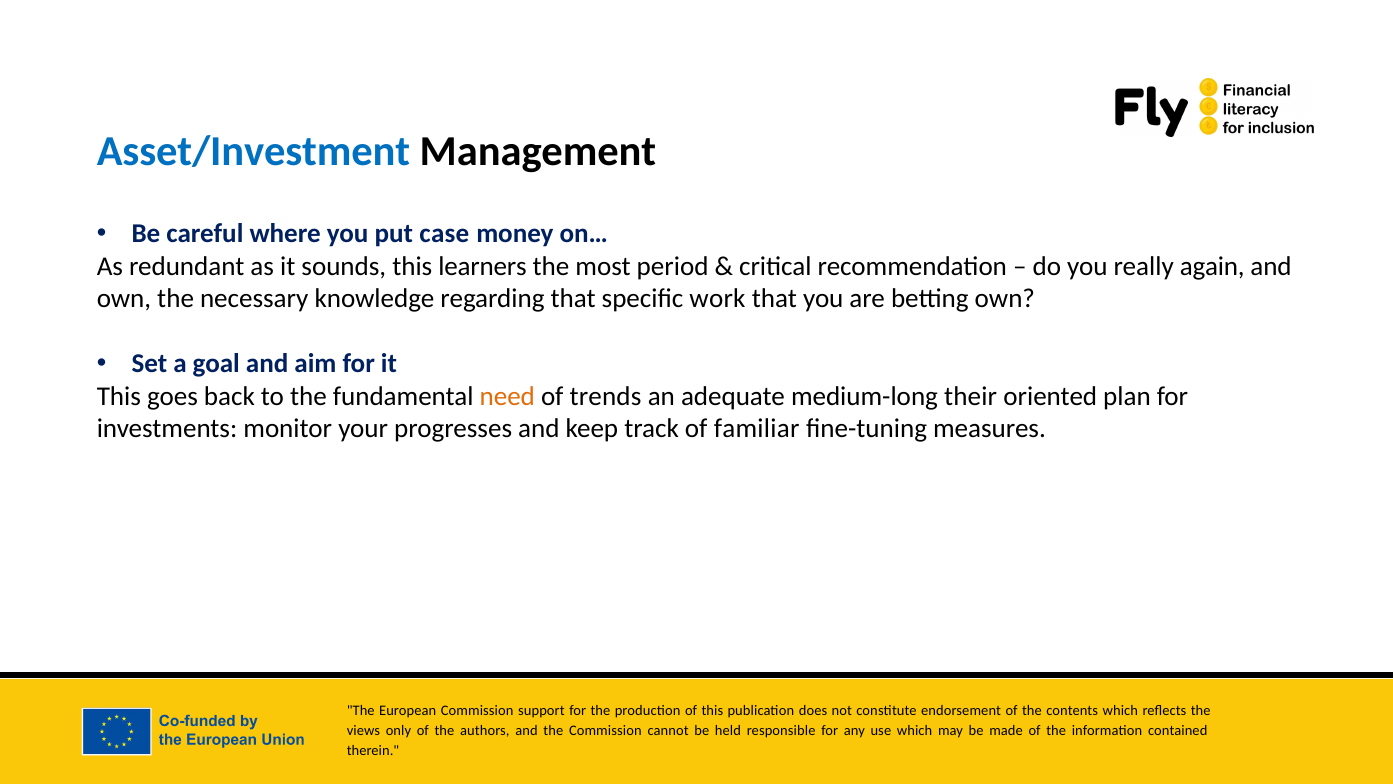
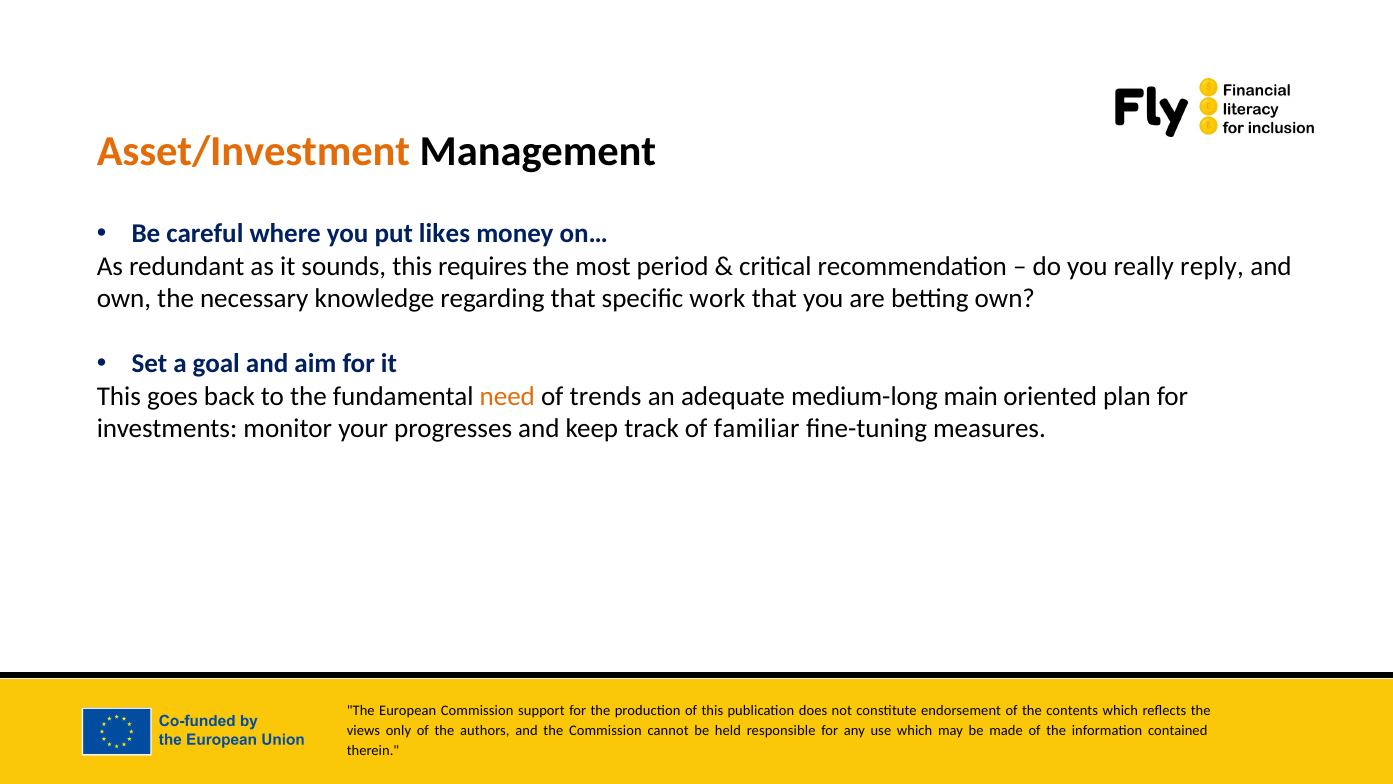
Asset/Investment colour: blue -> orange (253, 152)
case: case -> likes (445, 233)
learners: learners -> requires (483, 266)
again: again -> reply (1212, 266)
their: their -> main (971, 396)
